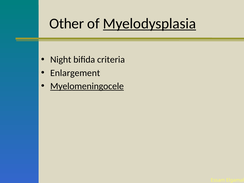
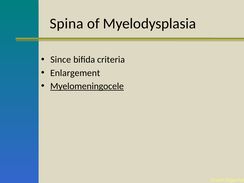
Other: Other -> Spina (67, 24)
Myelodysplasia underline: present -> none (149, 24)
Night: Night -> Since (61, 60)
